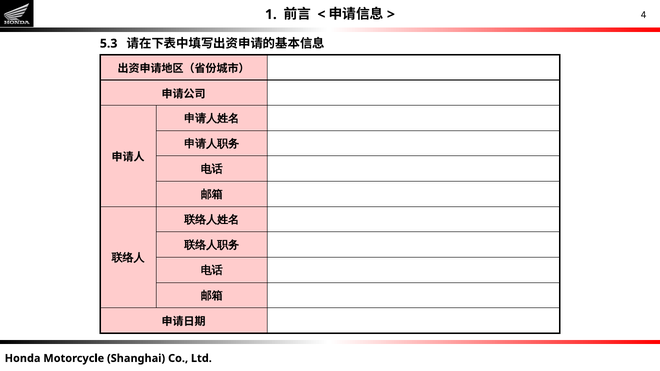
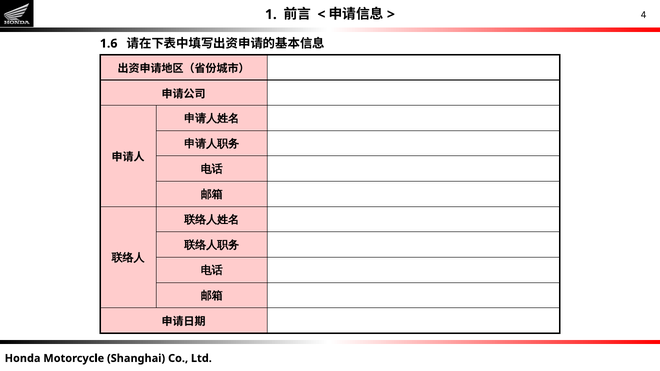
5.3: 5.3 -> 1.6 (109, 44)
